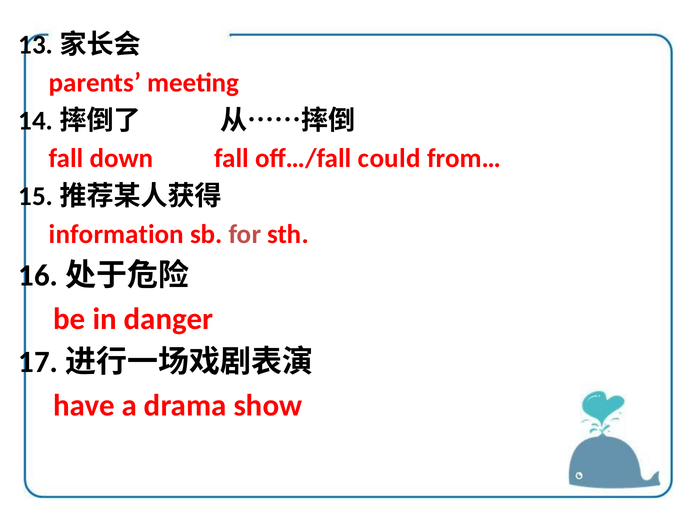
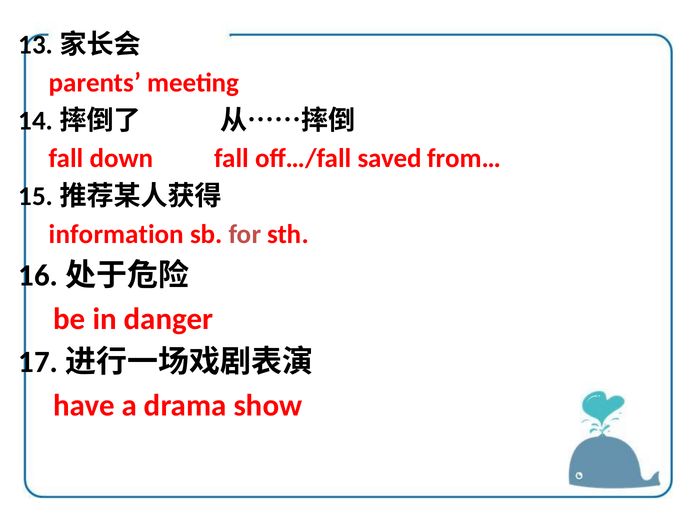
could: could -> saved (390, 159)
